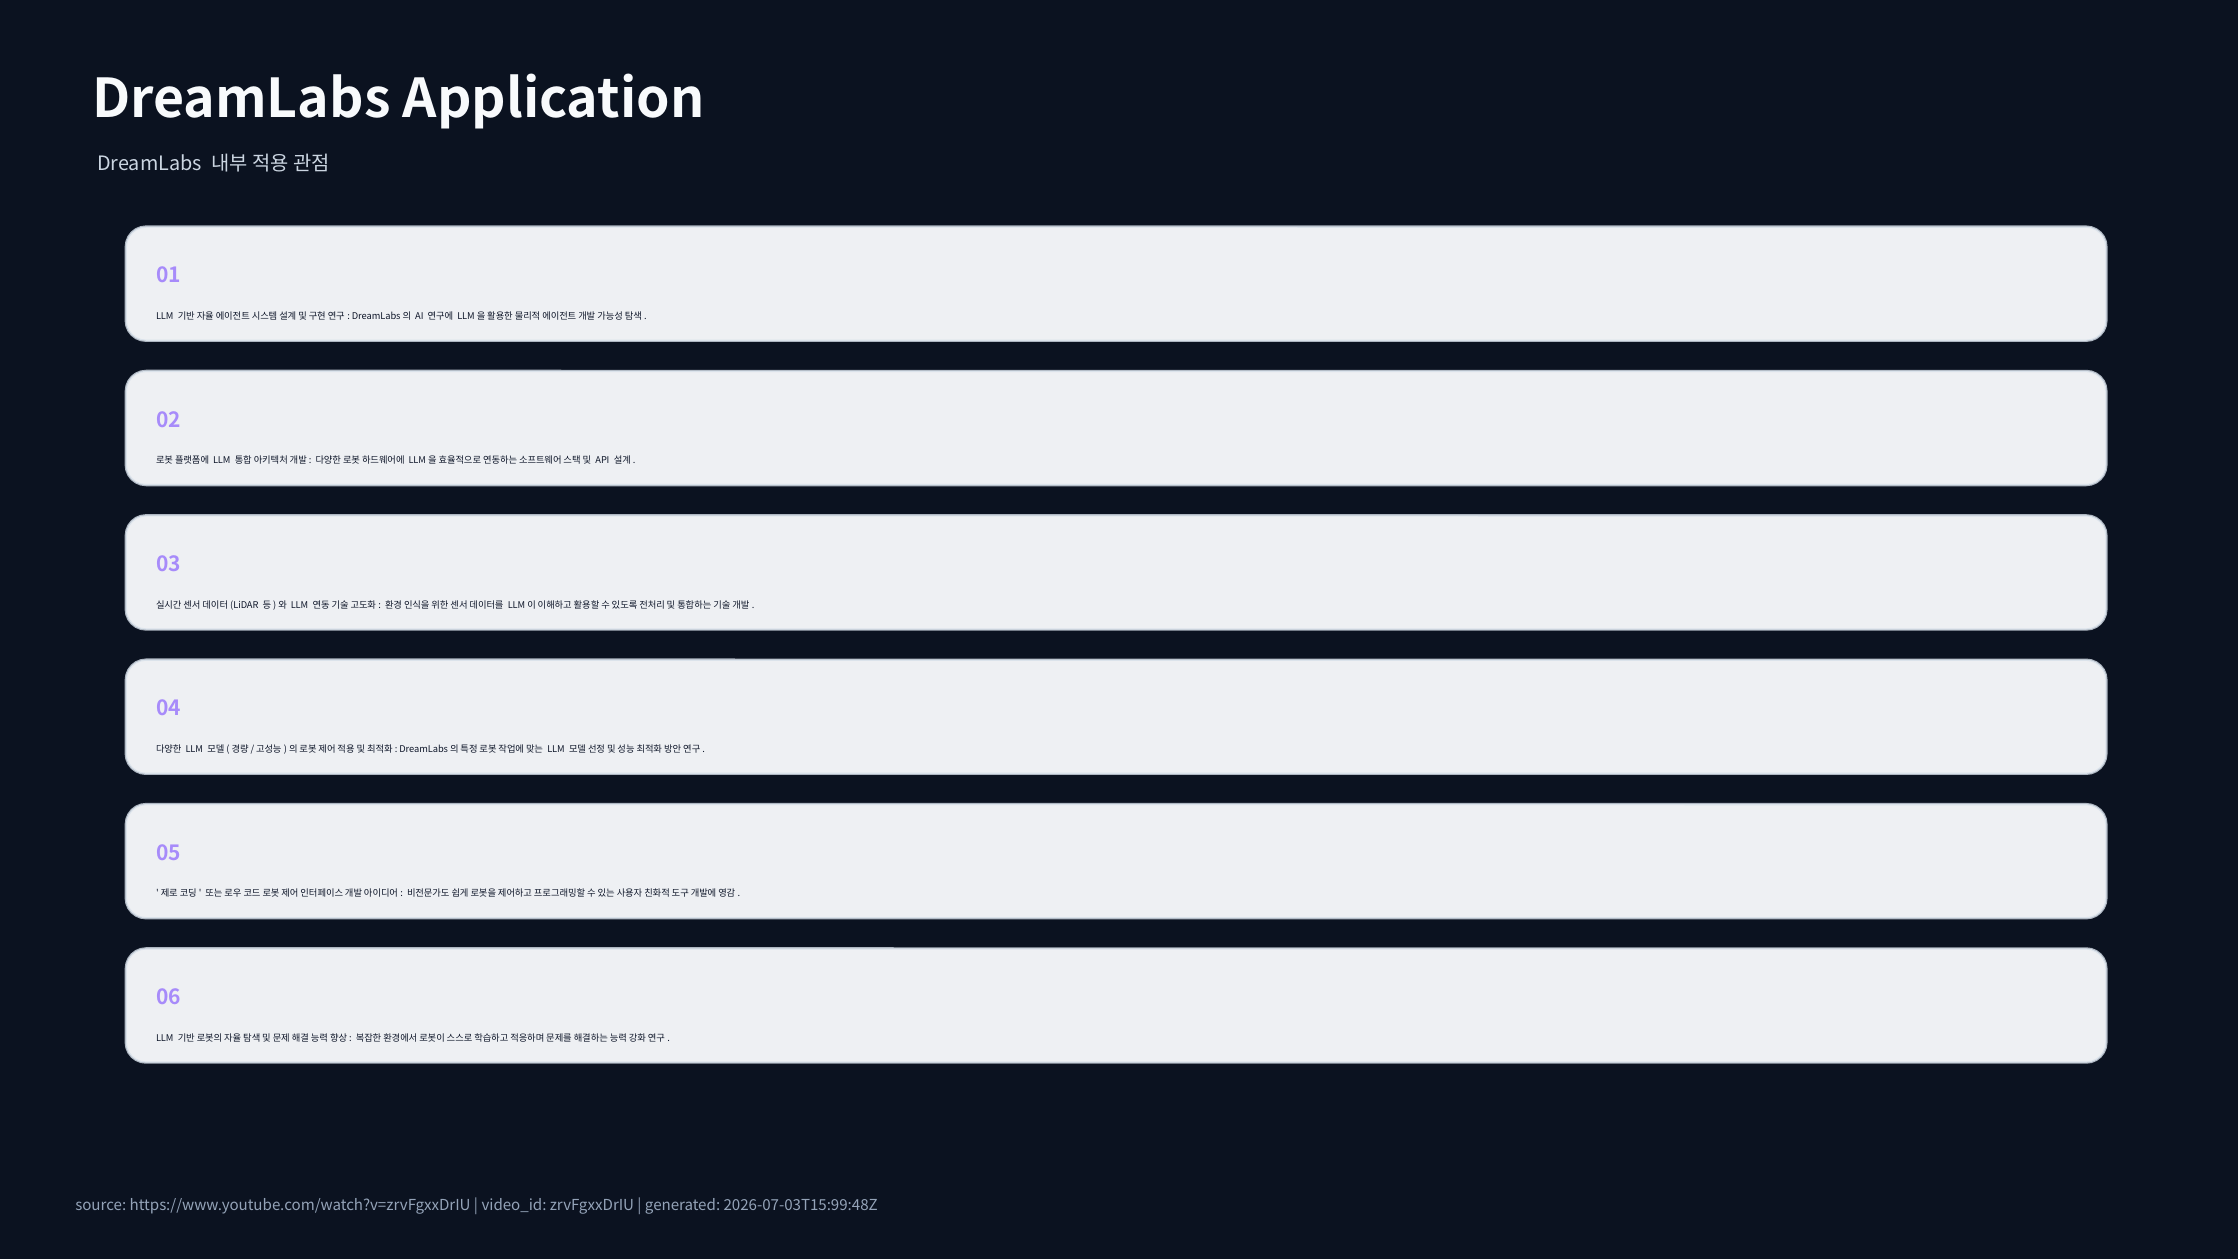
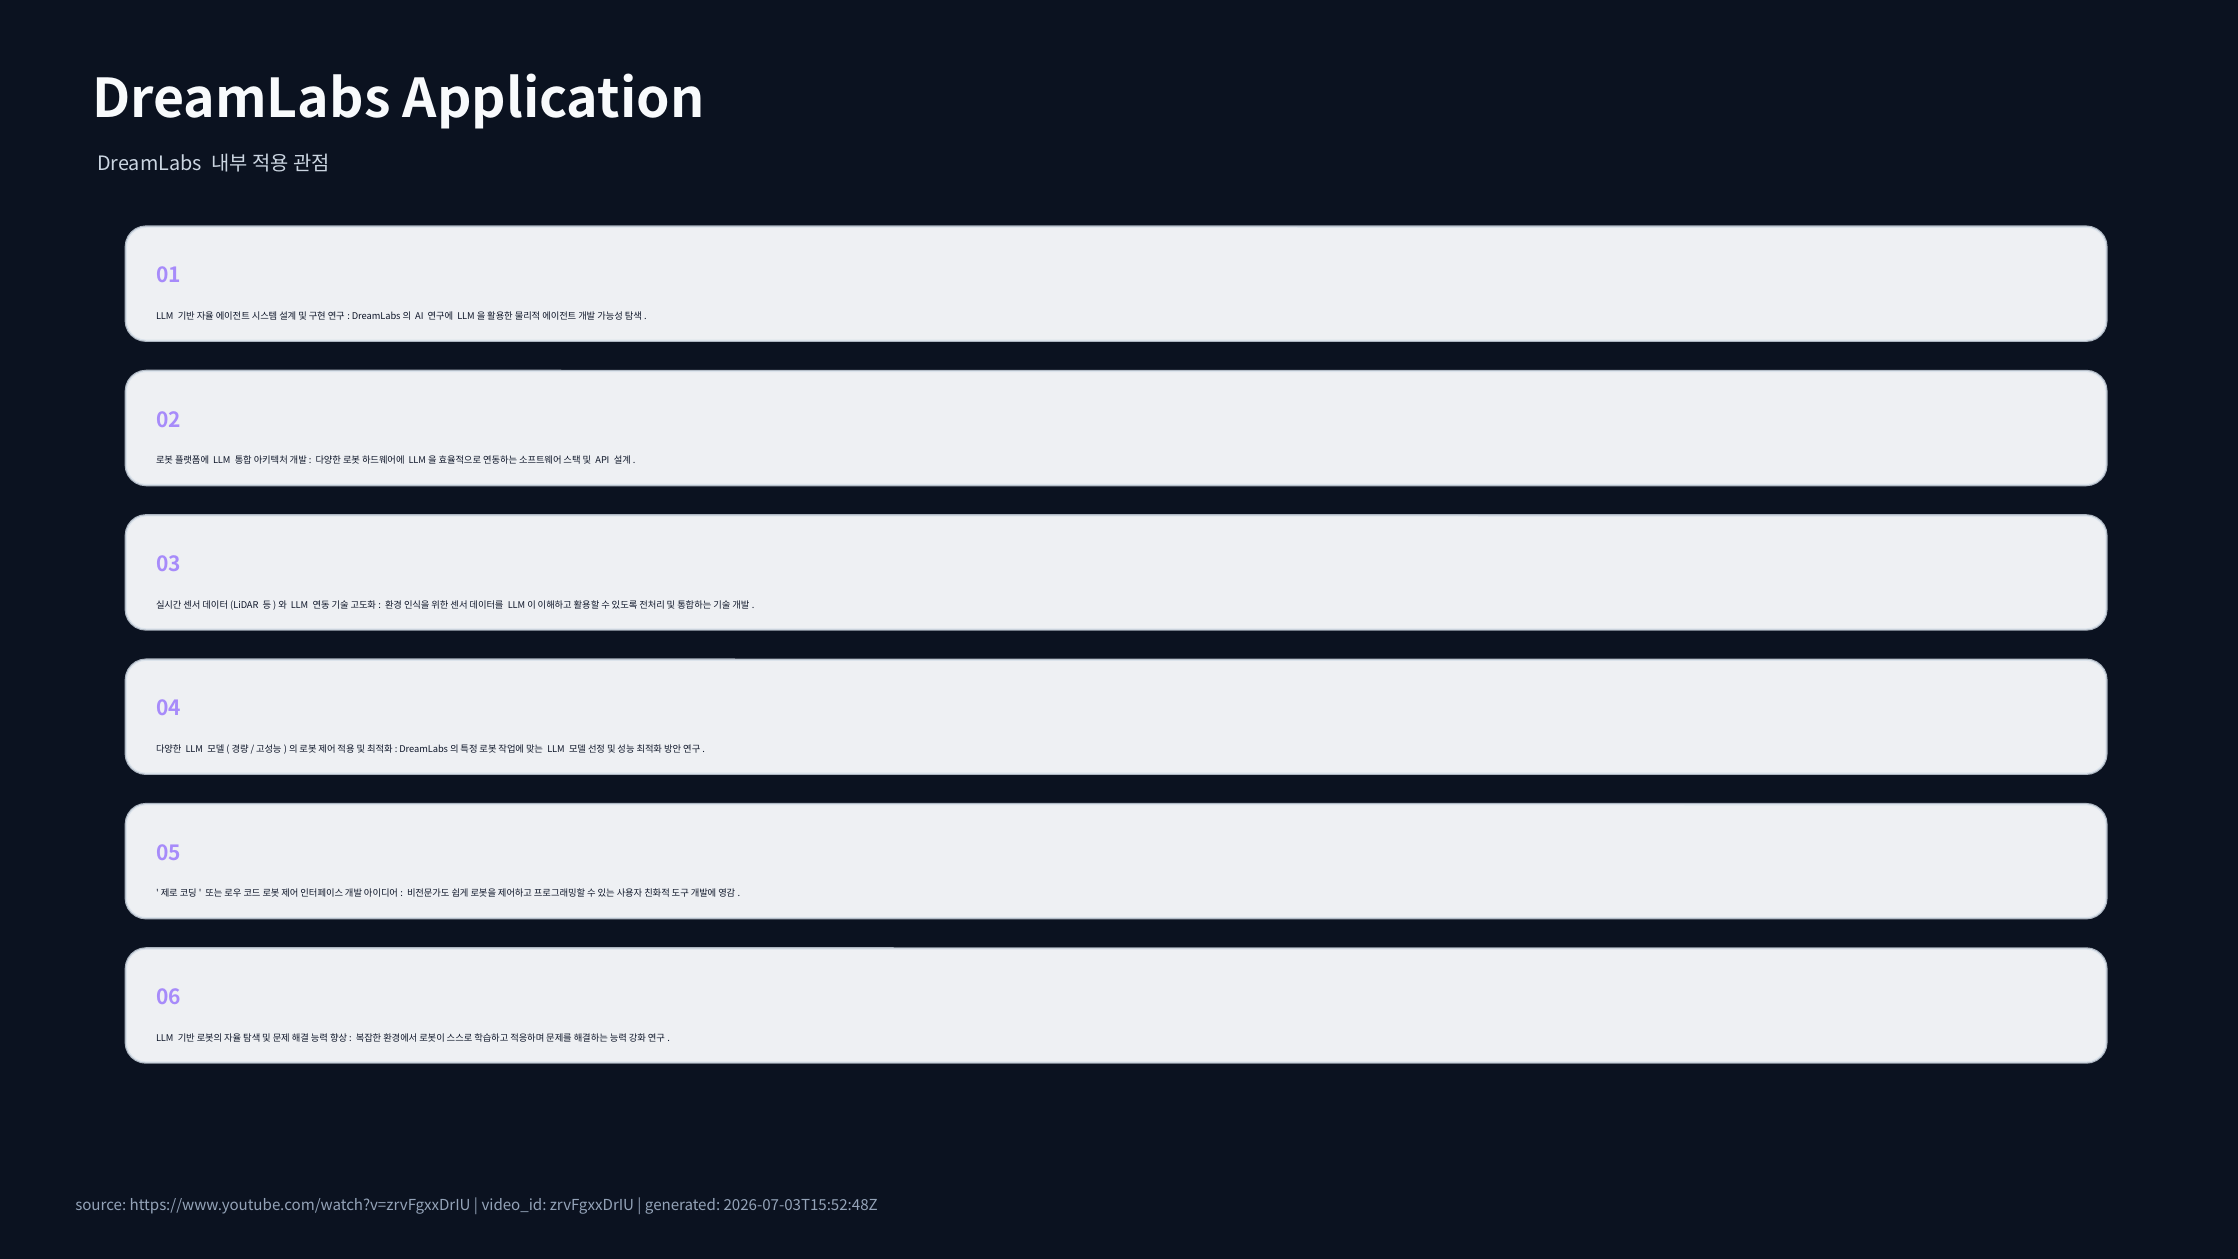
2026-07-03T15:99:48Z: 2026-07-03T15:99:48Z -> 2026-07-03T15:52:48Z (801, 1205)
